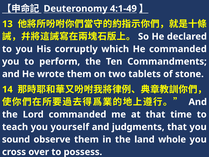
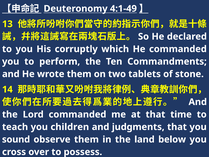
yourself: yourself -> children (70, 127)
whole: whole -> below (172, 139)
